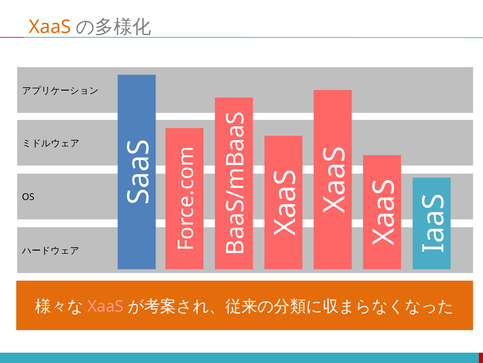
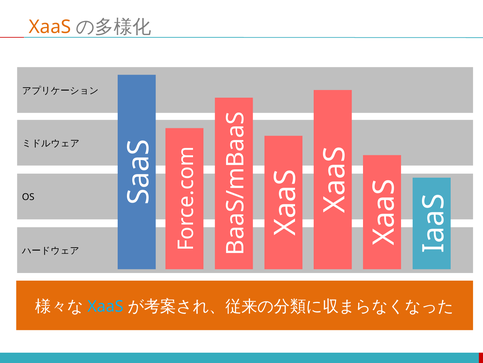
XaaS colour: pink -> light blue (106, 306)
